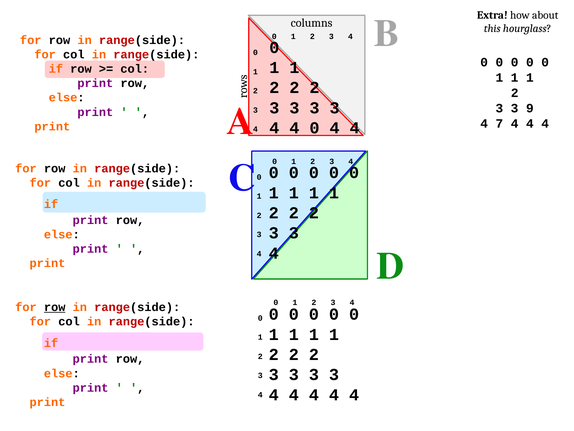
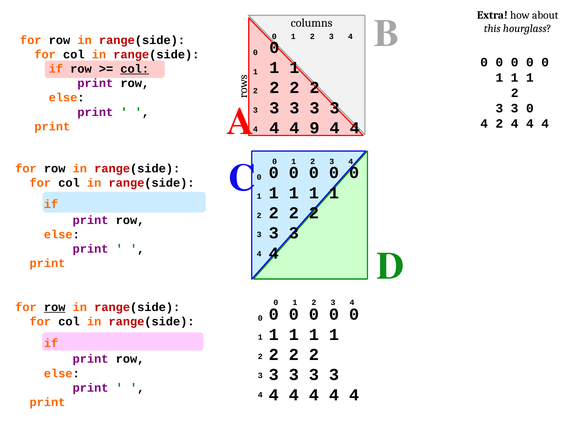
col underline: none -> present (135, 69)
3 9: 9 -> 0 (530, 108)
4 7: 7 -> 2 (499, 123)
0: 0 -> 9 (315, 128)
